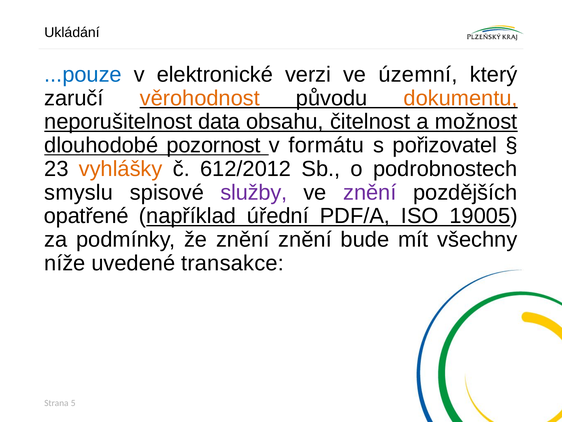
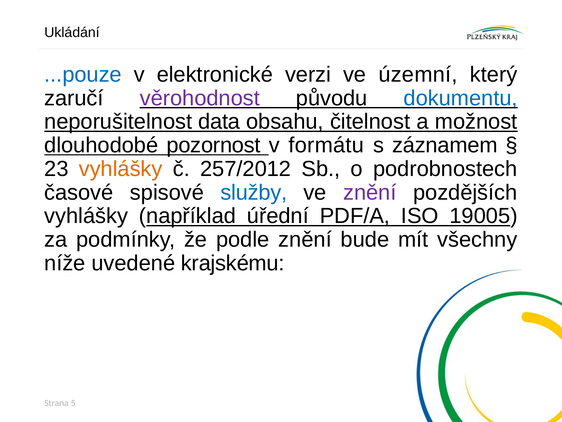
věrohodnost colour: orange -> purple (200, 98)
dokumentu colour: orange -> blue (461, 98)
pořizovatel: pořizovatel -> záznamem (445, 145)
612/2012: 612/2012 -> 257/2012 (246, 169)
smyslu: smyslu -> časové (79, 192)
služby colour: purple -> blue (254, 192)
opatřené: opatřené -> vyhlášky (86, 216)
že znění: znění -> podle (243, 239)
transakce: transakce -> krajskému (233, 263)
